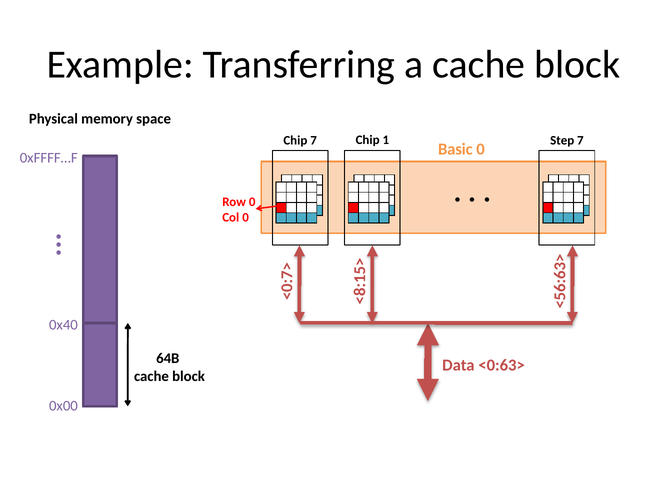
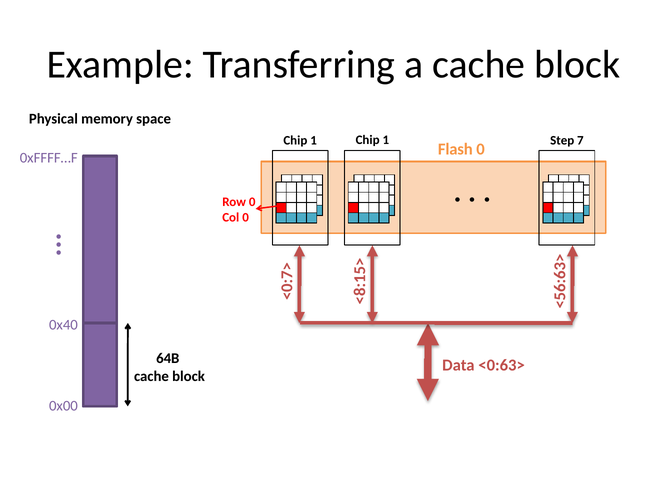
7: 7 -> 1 (314, 140)
Basic: Basic -> Flash (455, 149)
